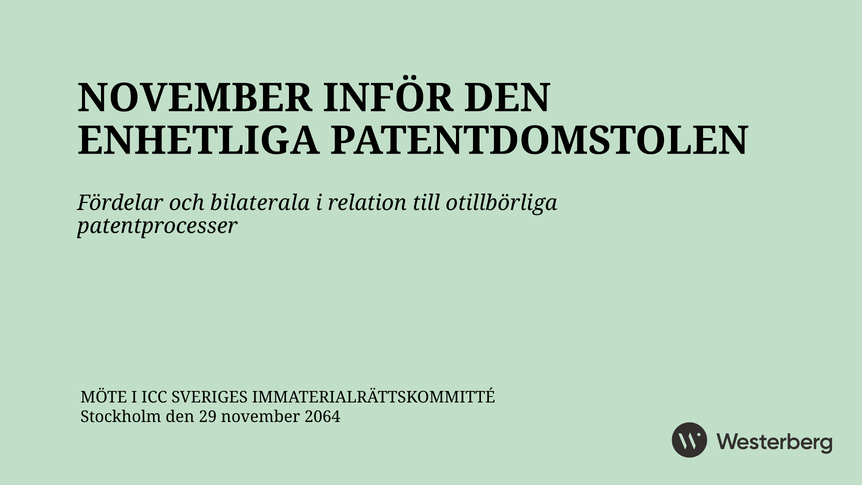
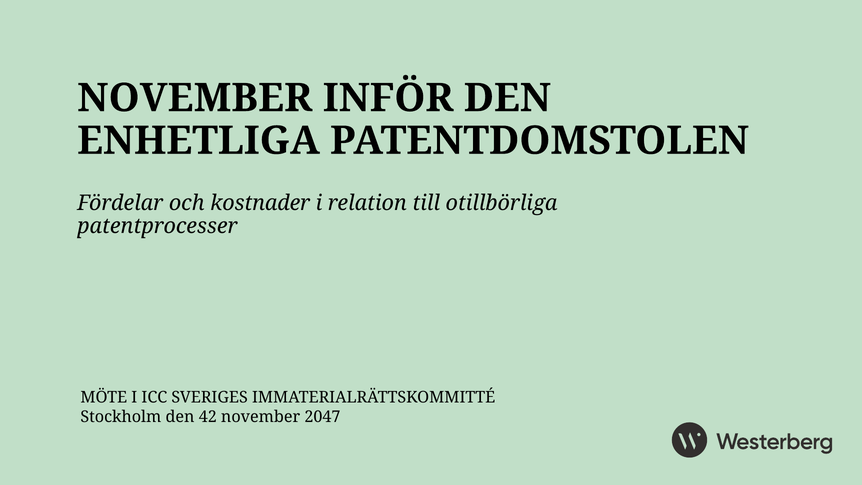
bilaterala: bilaterala -> kostnader (260, 203)
29: 29 -> 42 (208, 417)
2064: 2064 -> 2047 (322, 417)
